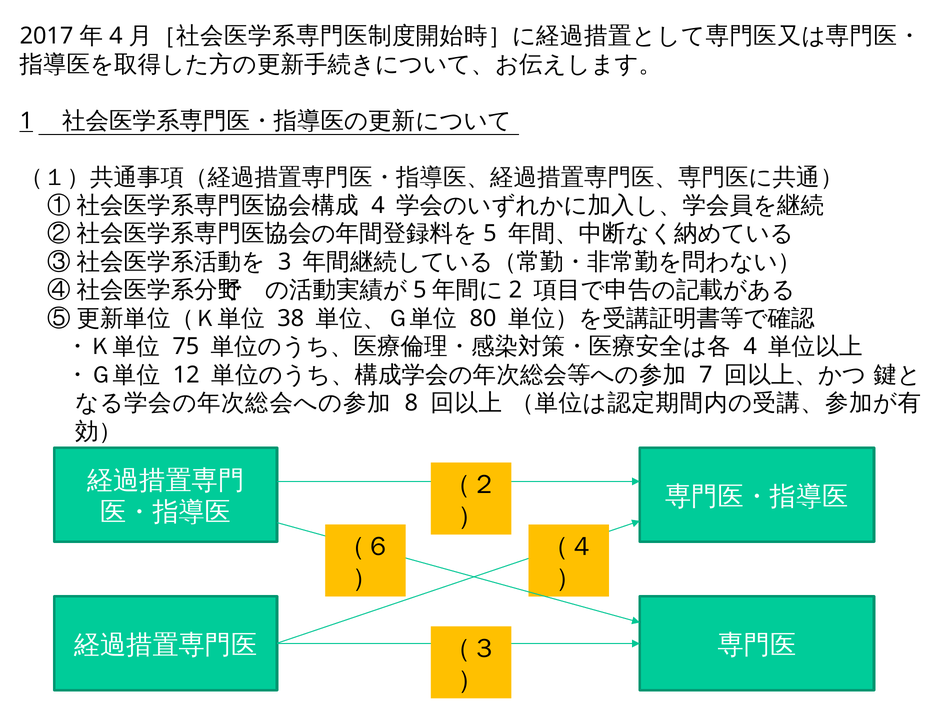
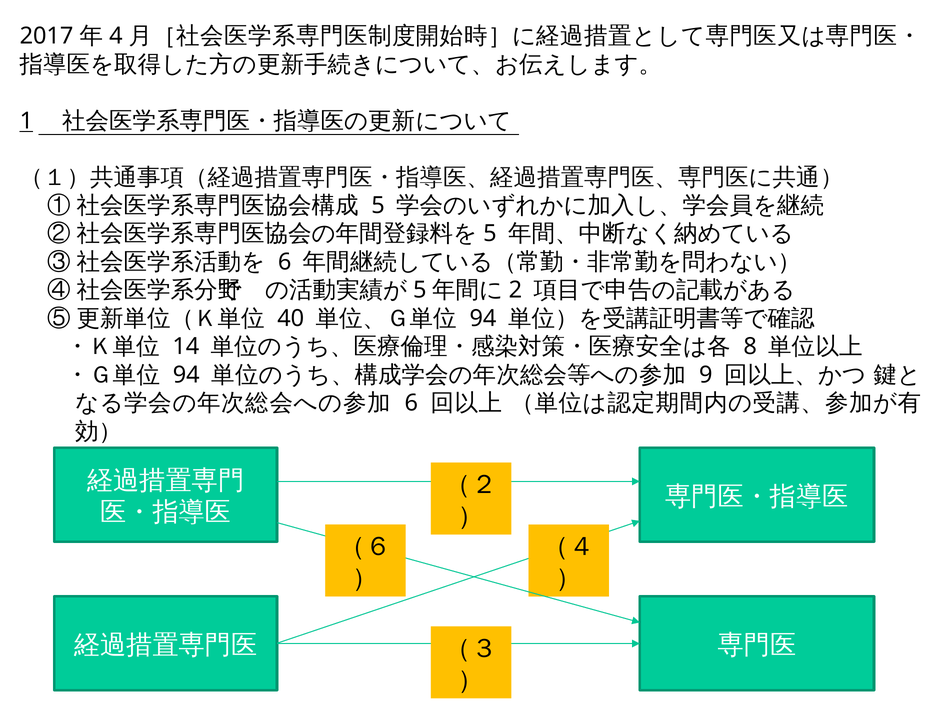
4: 4 -> 5 (378, 205)
3: 3 -> 6 (285, 262)
38: 38 -> 40 (291, 318)
80: 80 -> 94 (483, 318)
75: 75 -> 14 (186, 347)
4: 4 -> 8 (750, 347)
12: 12 -> 94 (186, 375)
7: 7 -> 9 (706, 375)
8: 8 -> 6 (411, 403)
